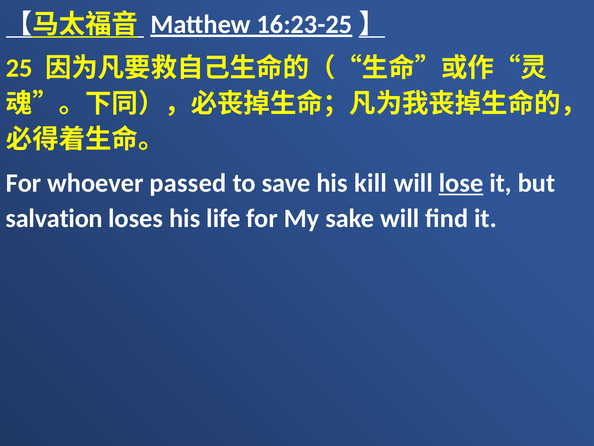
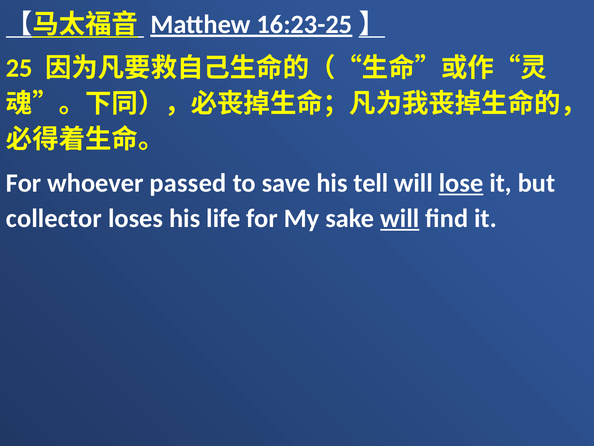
kill: kill -> tell (371, 183)
salvation: salvation -> collector (54, 218)
will underline: none -> present (400, 218)
